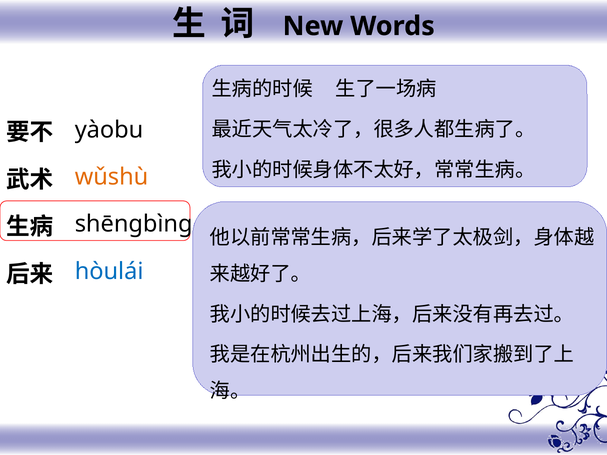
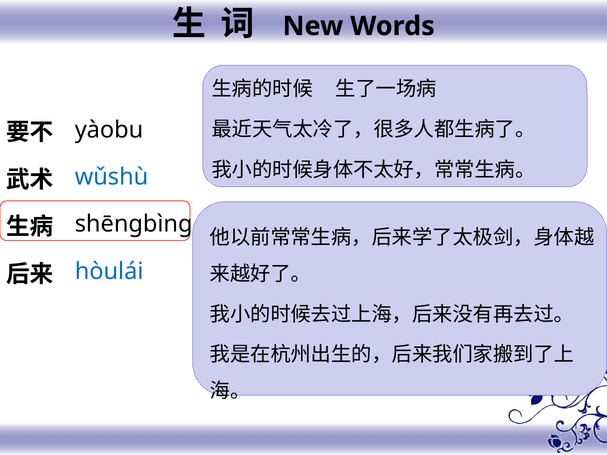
wǔshù colour: orange -> blue (112, 177)
